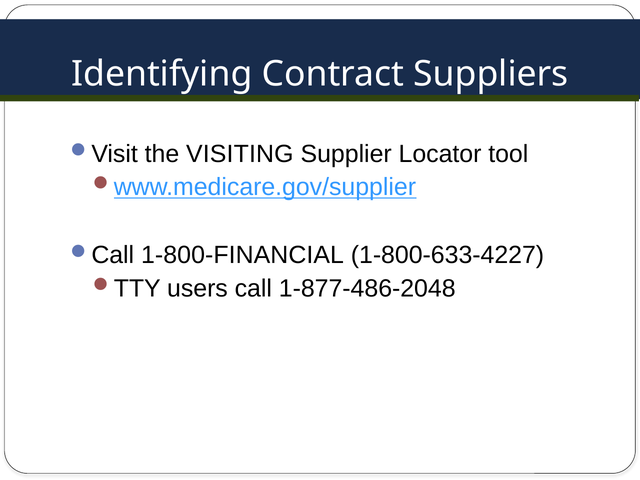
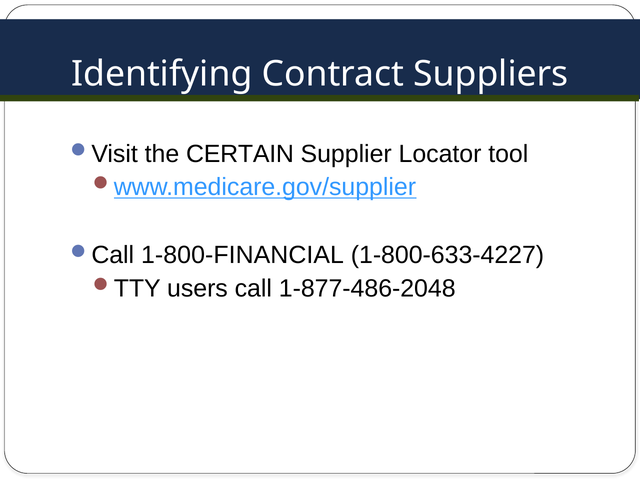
VISITING: VISITING -> CERTAIN (240, 154)
